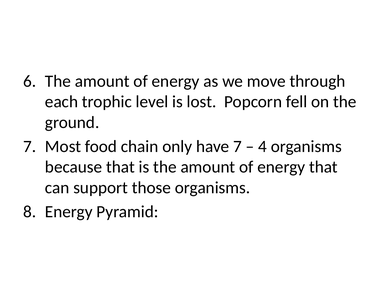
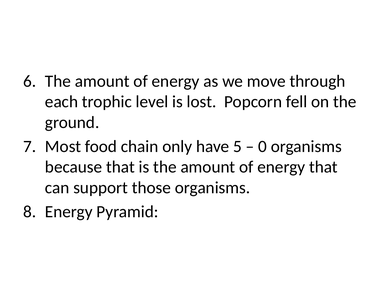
have 7: 7 -> 5 (237, 147)
4: 4 -> 0 (262, 147)
